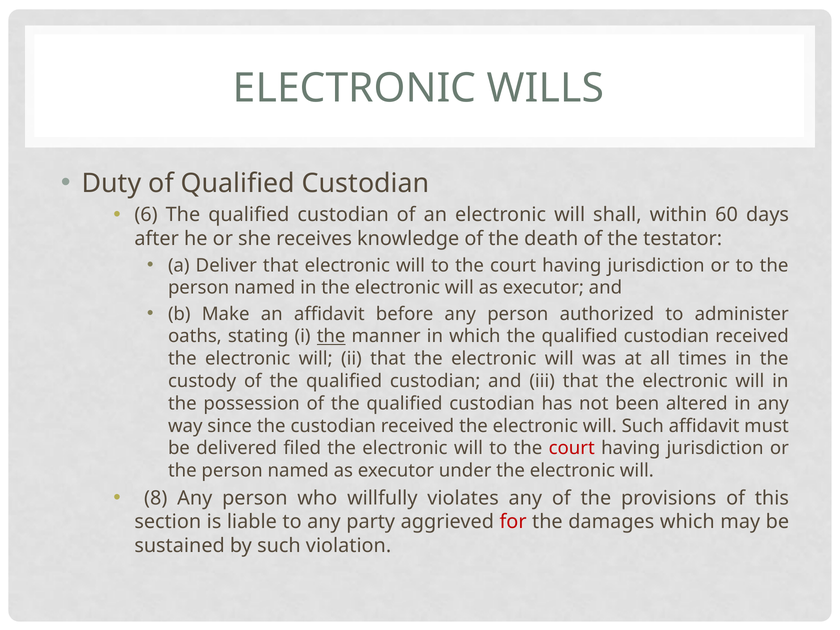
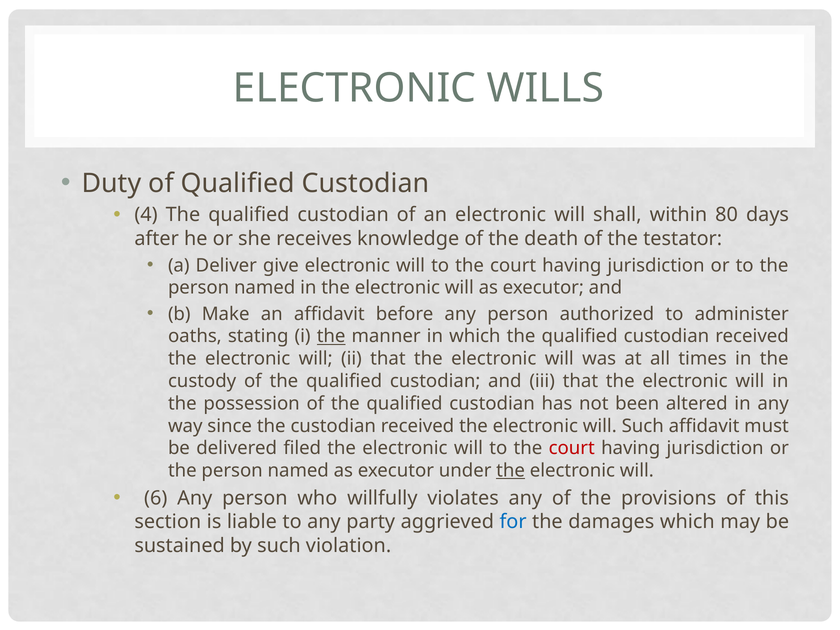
6: 6 -> 4 (146, 215)
60: 60 -> 80 (727, 215)
Deliver that: that -> give (281, 265)
the underline: none -> present (511, 471)
8: 8 -> 6 (156, 498)
for colour: red -> blue (513, 522)
